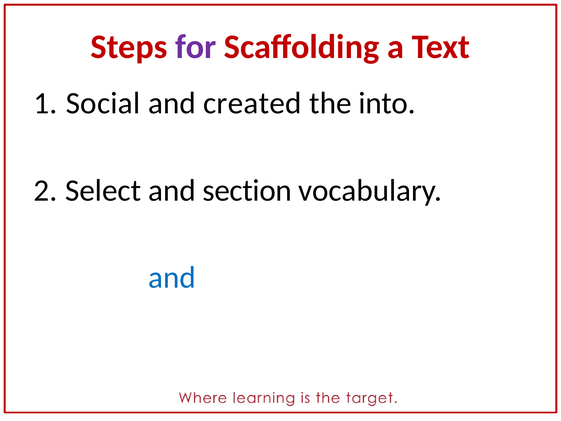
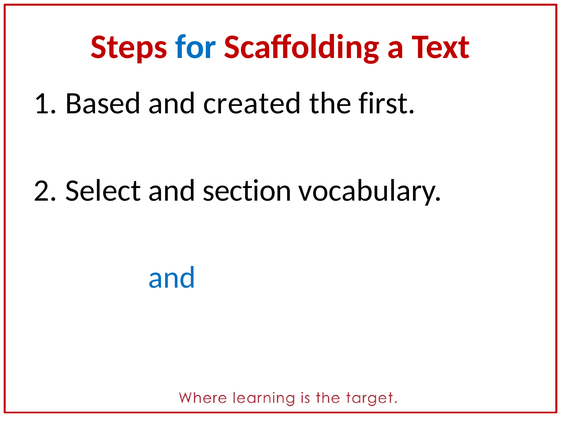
for colour: purple -> blue (196, 47)
Social: Social -> Based (103, 103)
into: into -> first (387, 103)
